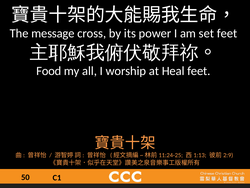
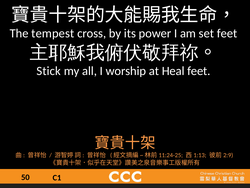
message: message -> tempest (53, 33)
Food: Food -> Stick (49, 71)
